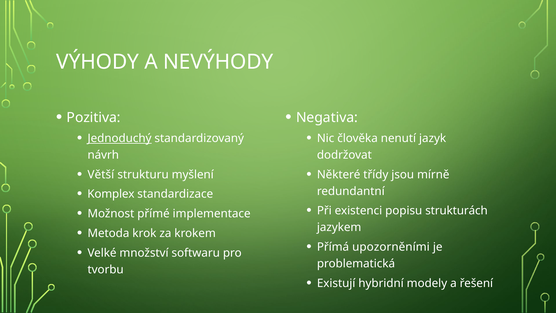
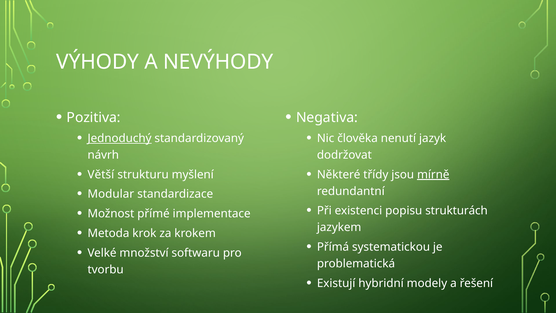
mírně underline: none -> present (433, 174)
Komplex: Komplex -> Modular (111, 194)
upozorněními: upozorněními -> systematickou (391, 247)
